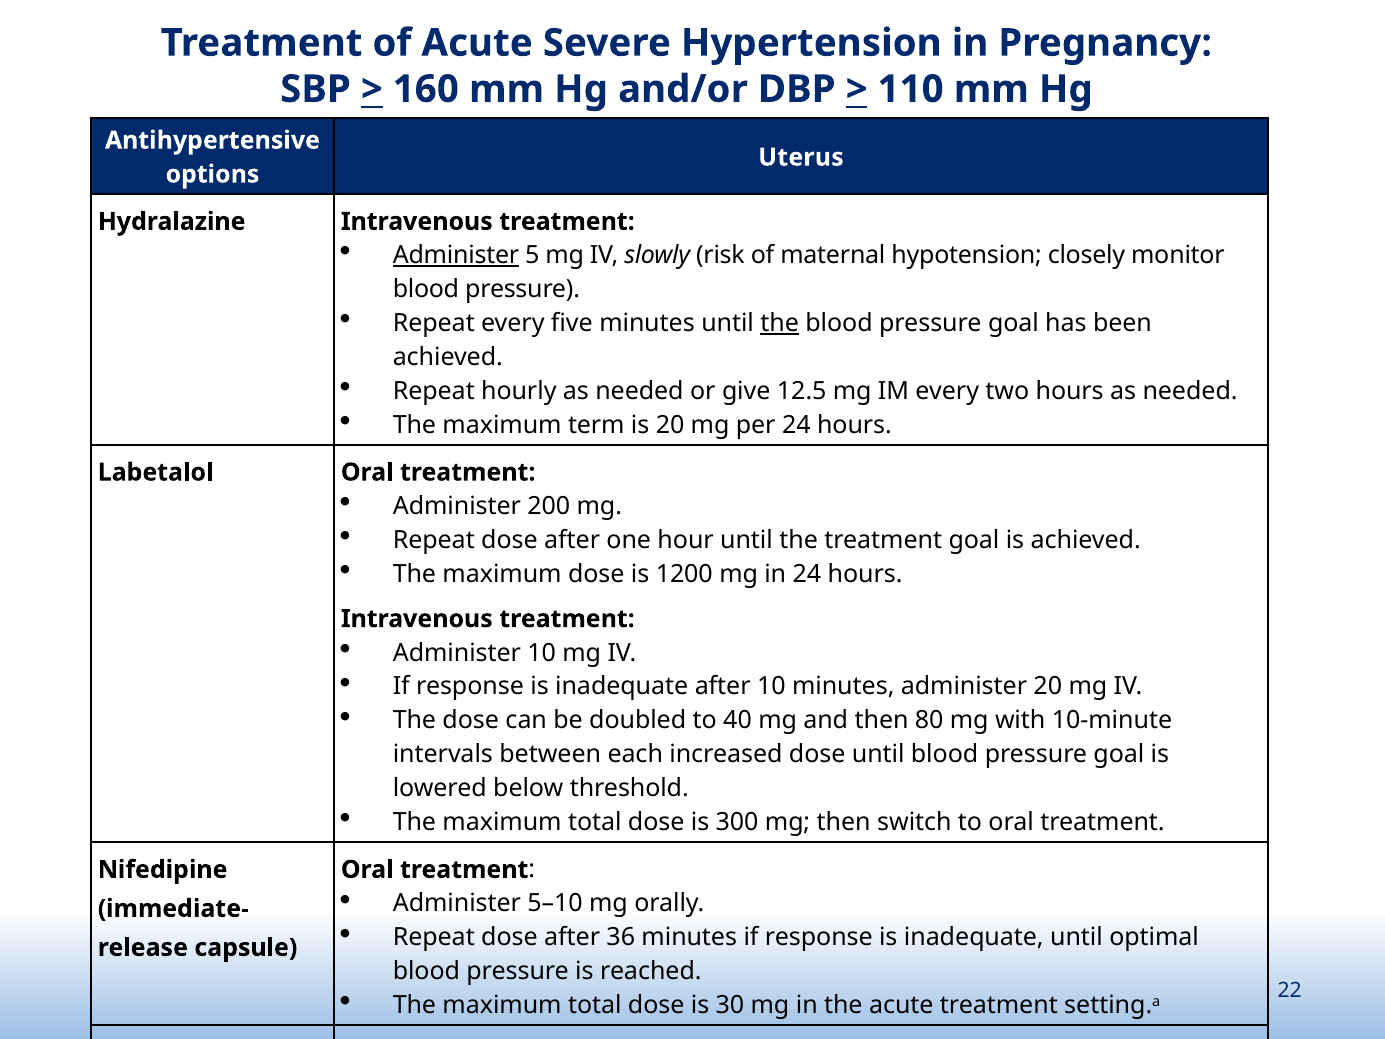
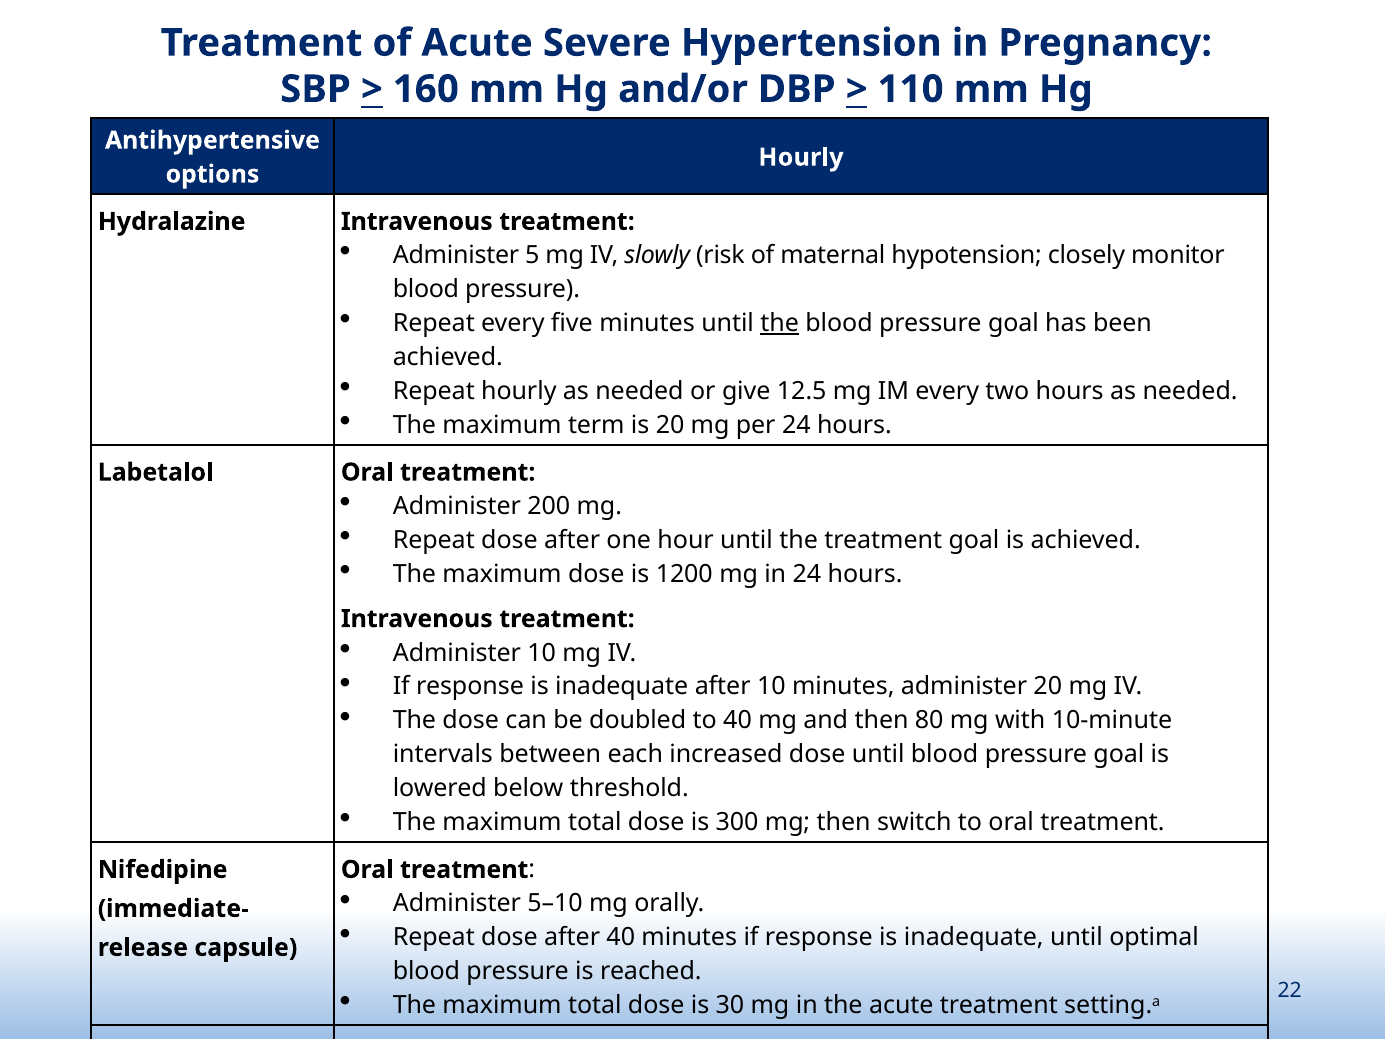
Uterus: Uterus -> Hourly (801, 157)
Administer underline: present -> none (456, 255)
after 36: 36 -> 40 (621, 937)
